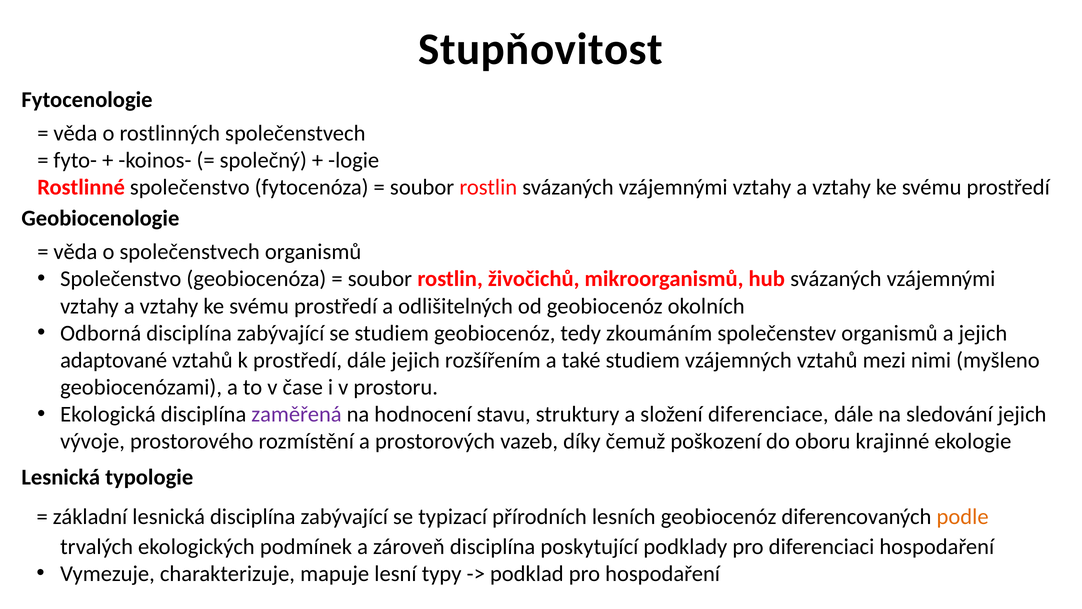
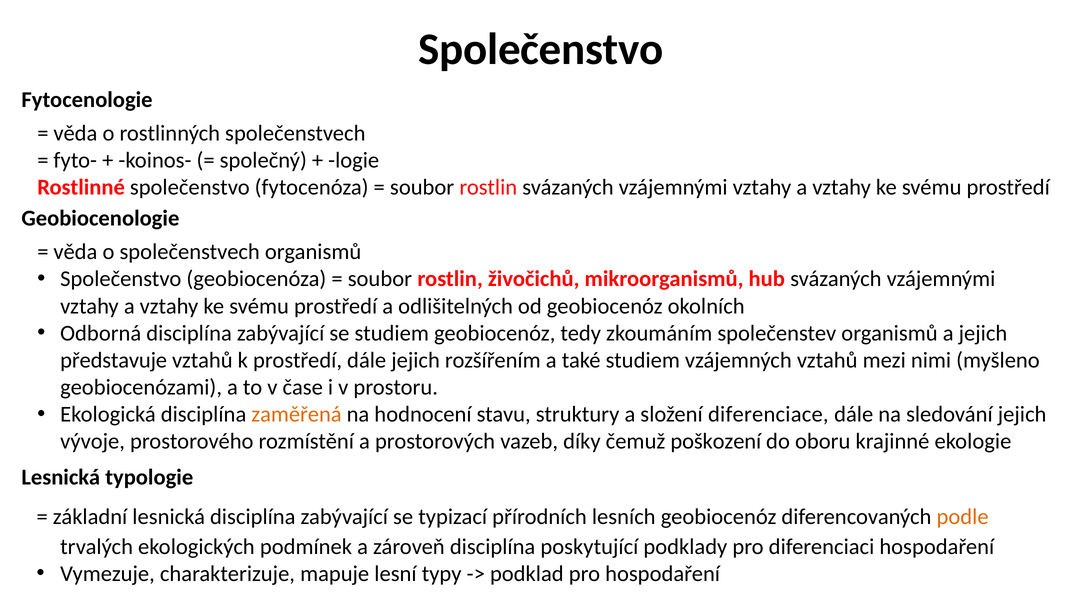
Stupňovitost: Stupňovitost -> Společenstvo (541, 49)
adaptované: adaptované -> představuje (114, 360)
zaměřená colour: purple -> orange (296, 414)
